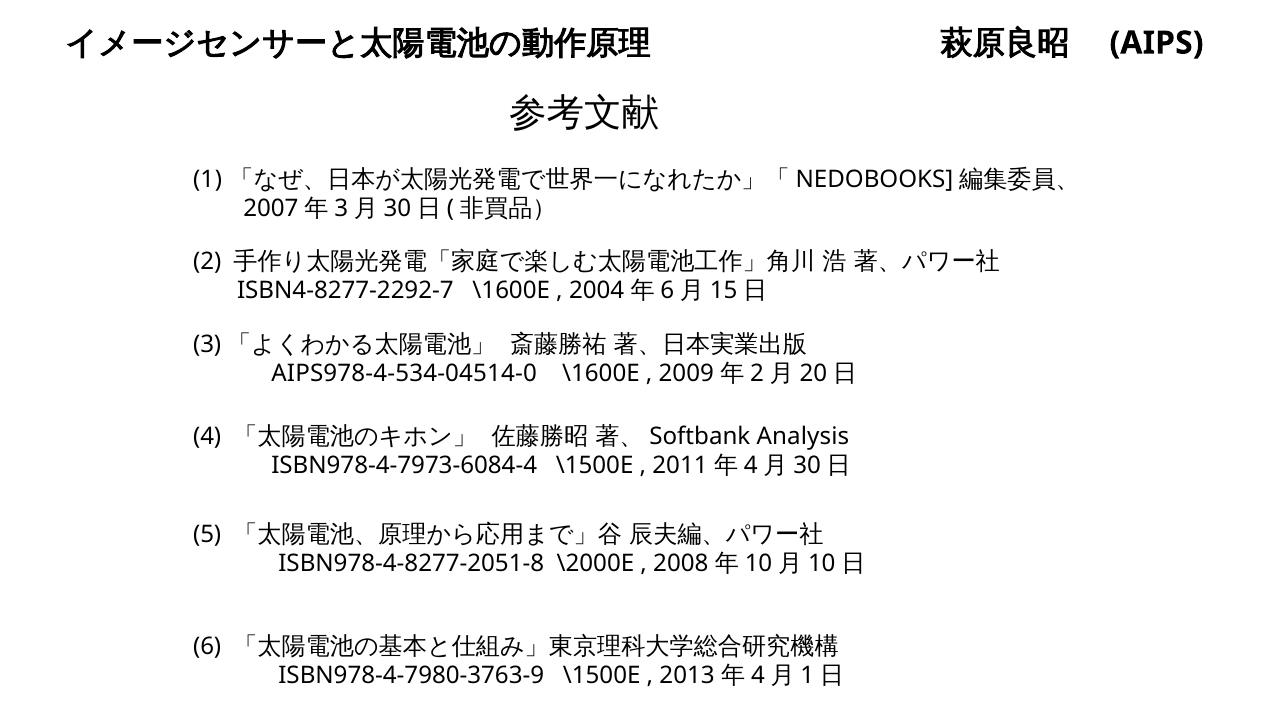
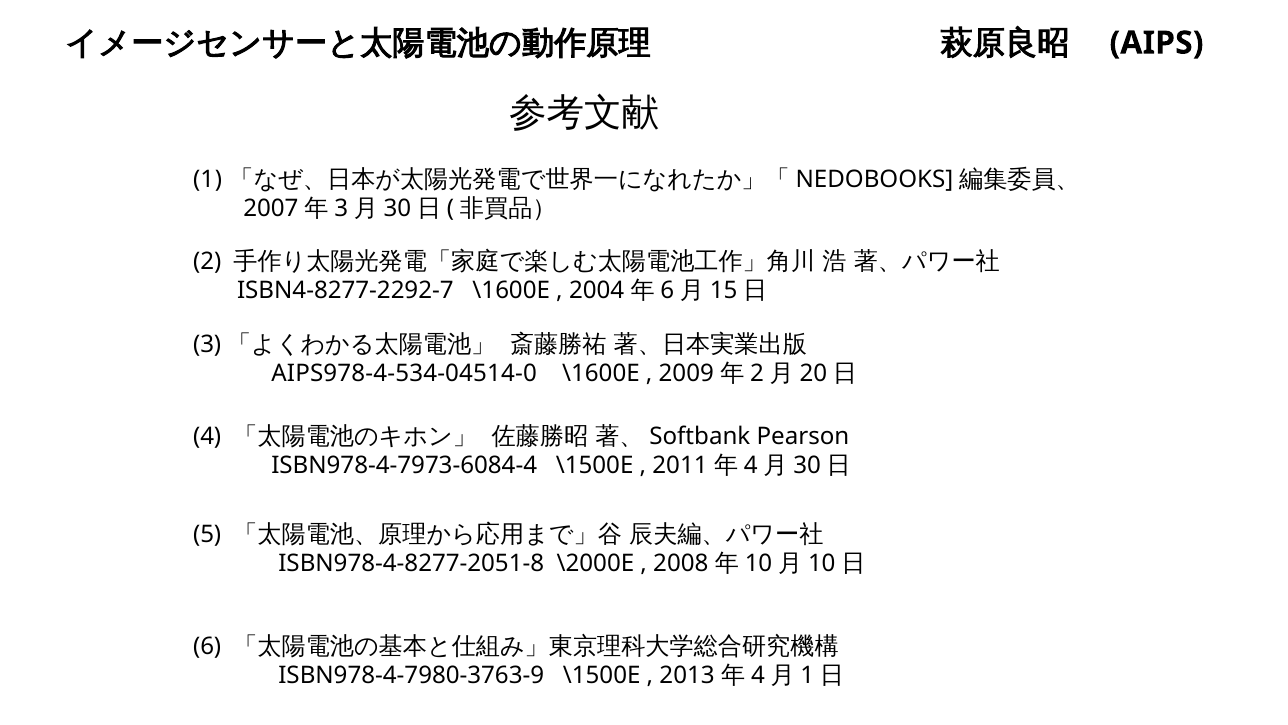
Analysis: Analysis -> Pearson (803, 437)
